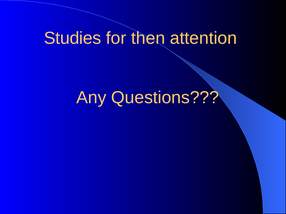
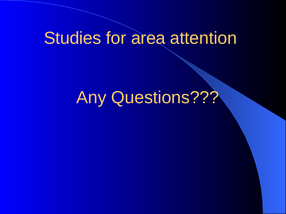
then: then -> area (148, 38)
